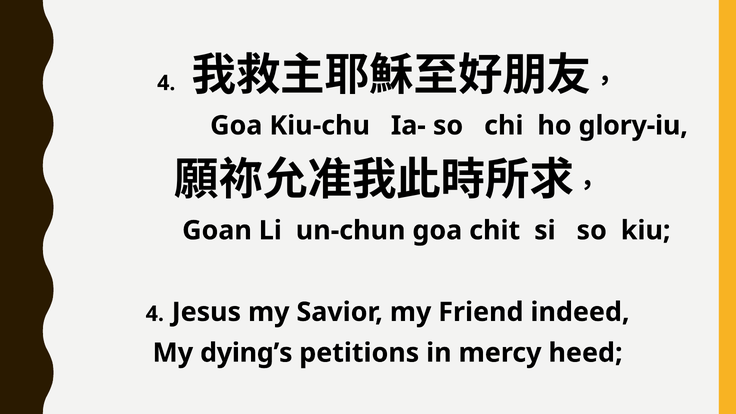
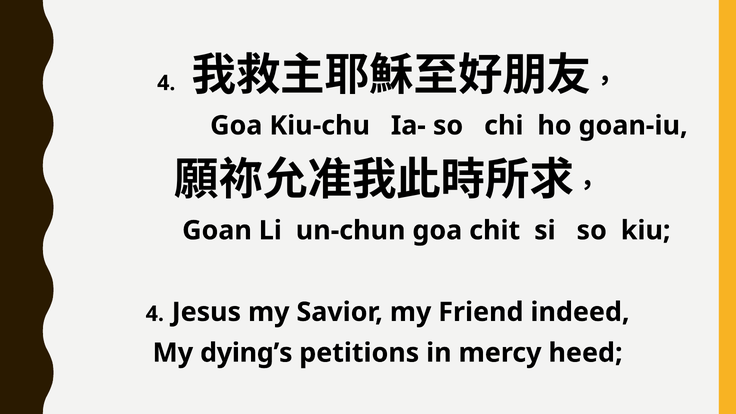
glory-iu: glory-iu -> goan-iu (633, 126)
